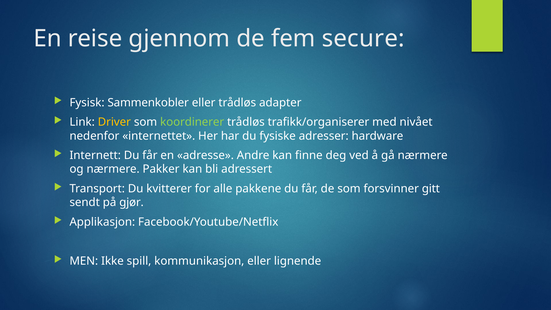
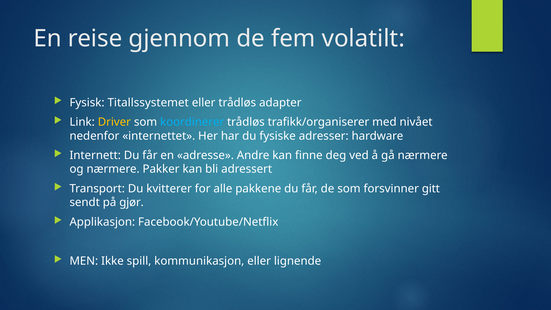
secure: secure -> volatilt (363, 39)
Sammenkobler: Sammenkobler -> Titallssystemet (148, 103)
koordinerer colour: light green -> light blue (192, 122)
